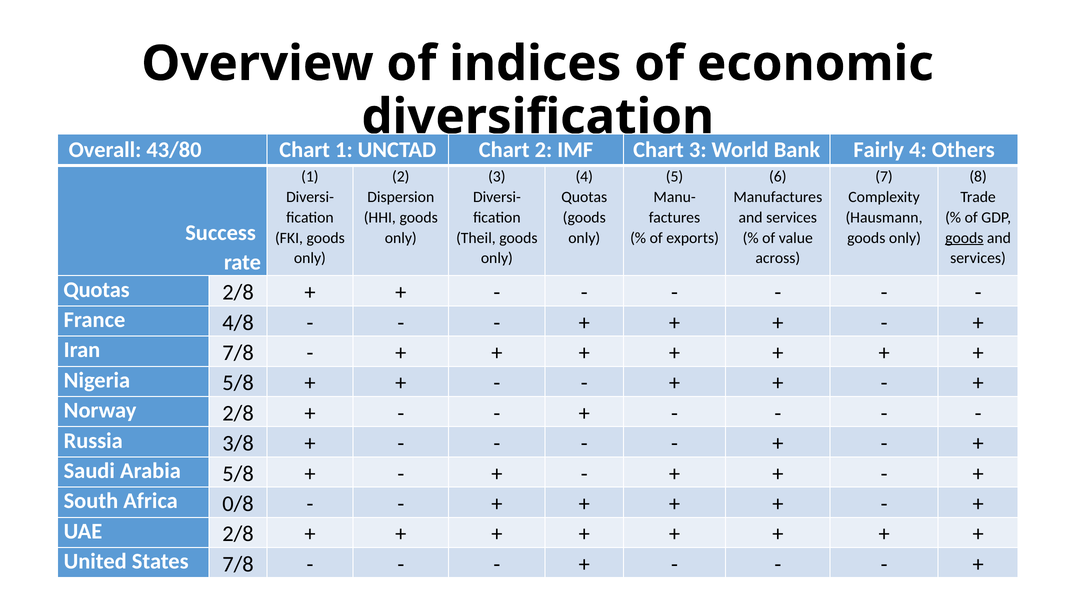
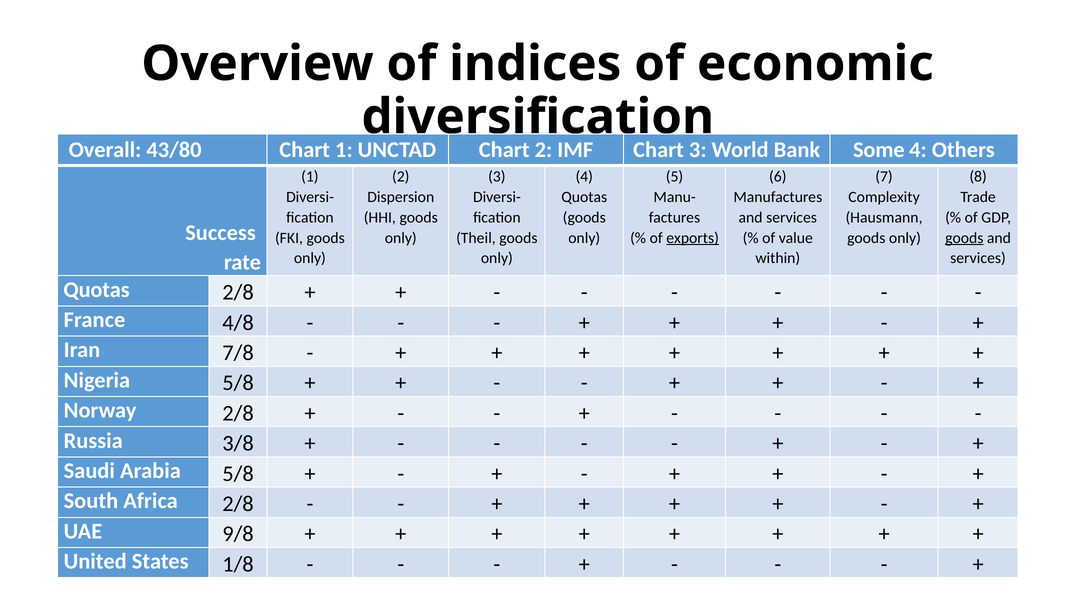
Fairly: Fairly -> Some (879, 150)
exports underline: none -> present (693, 238)
across: across -> within (778, 258)
Africa 0/8: 0/8 -> 2/8 (238, 504)
UAE 2/8: 2/8 -> 9/8 (238, 534)
States 7/8: 7/8 -> 1/8 (238, 564)
